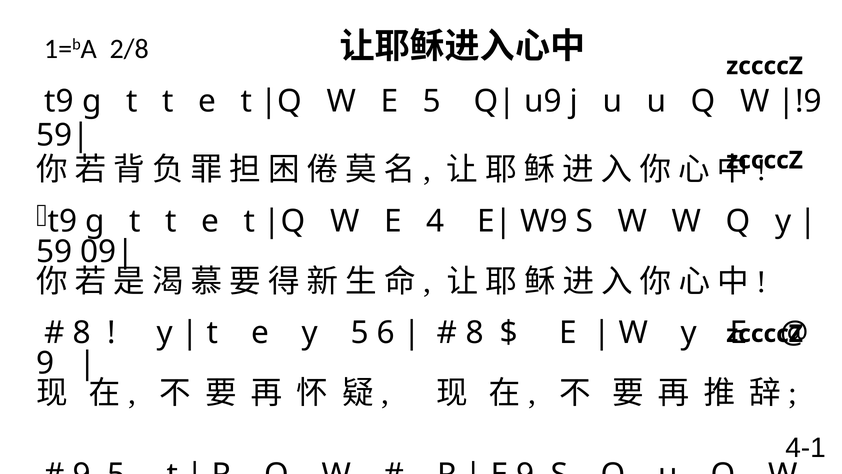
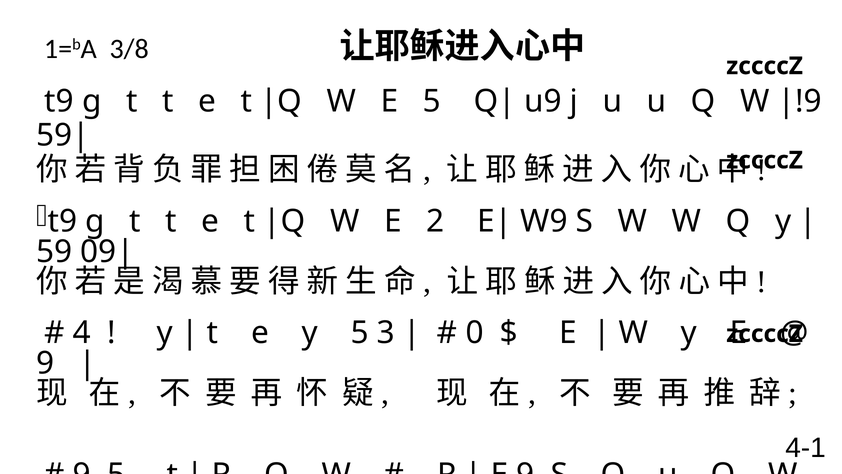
2/8: 2/8 -> 3/8 (129, 49)
4: 4 -> 2 (435, 221)
8: 8 -> 4 (82, 333)
6: 6 -> 3 (386, 333)
8: 8 -> 0 (475, 333)
